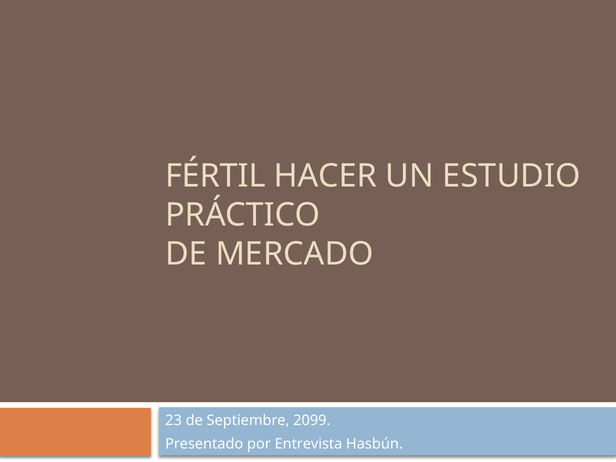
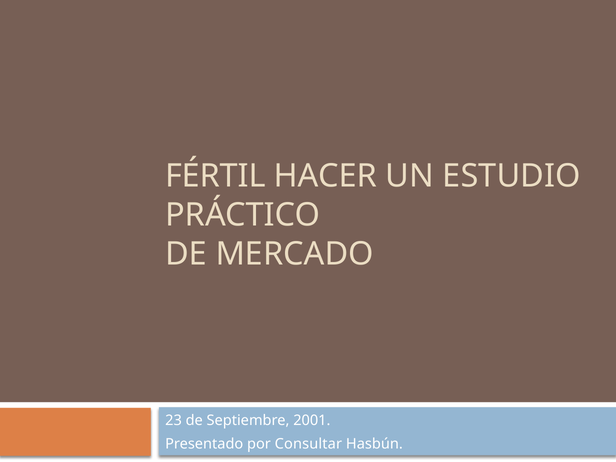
2099: 2099 -> 2001 (312, 420)
Entrevista: Entrevista -> Consultar (308, 444)
